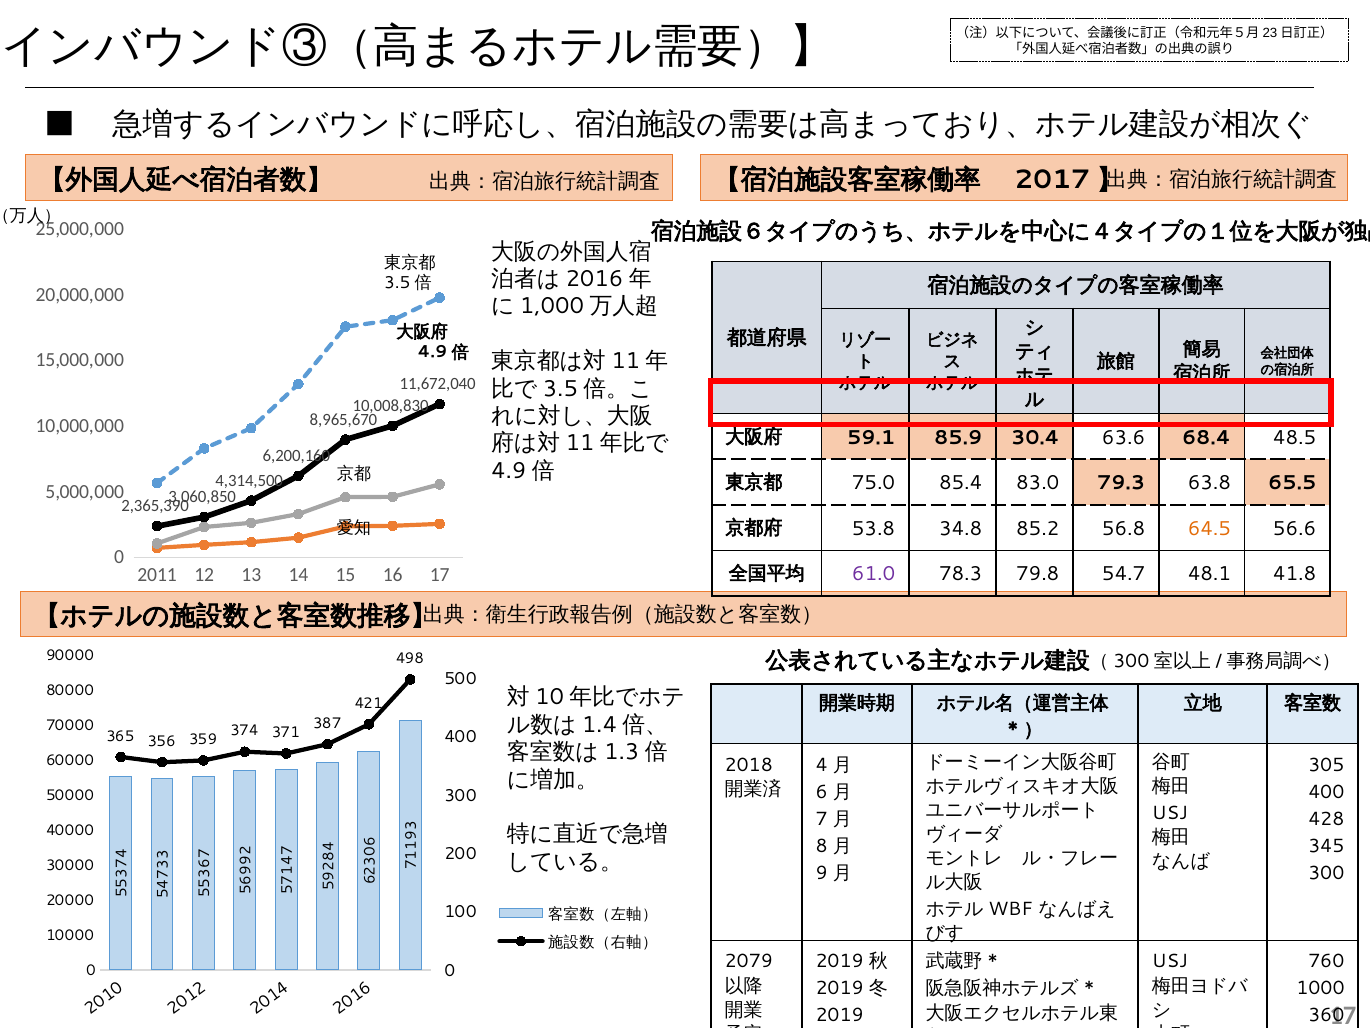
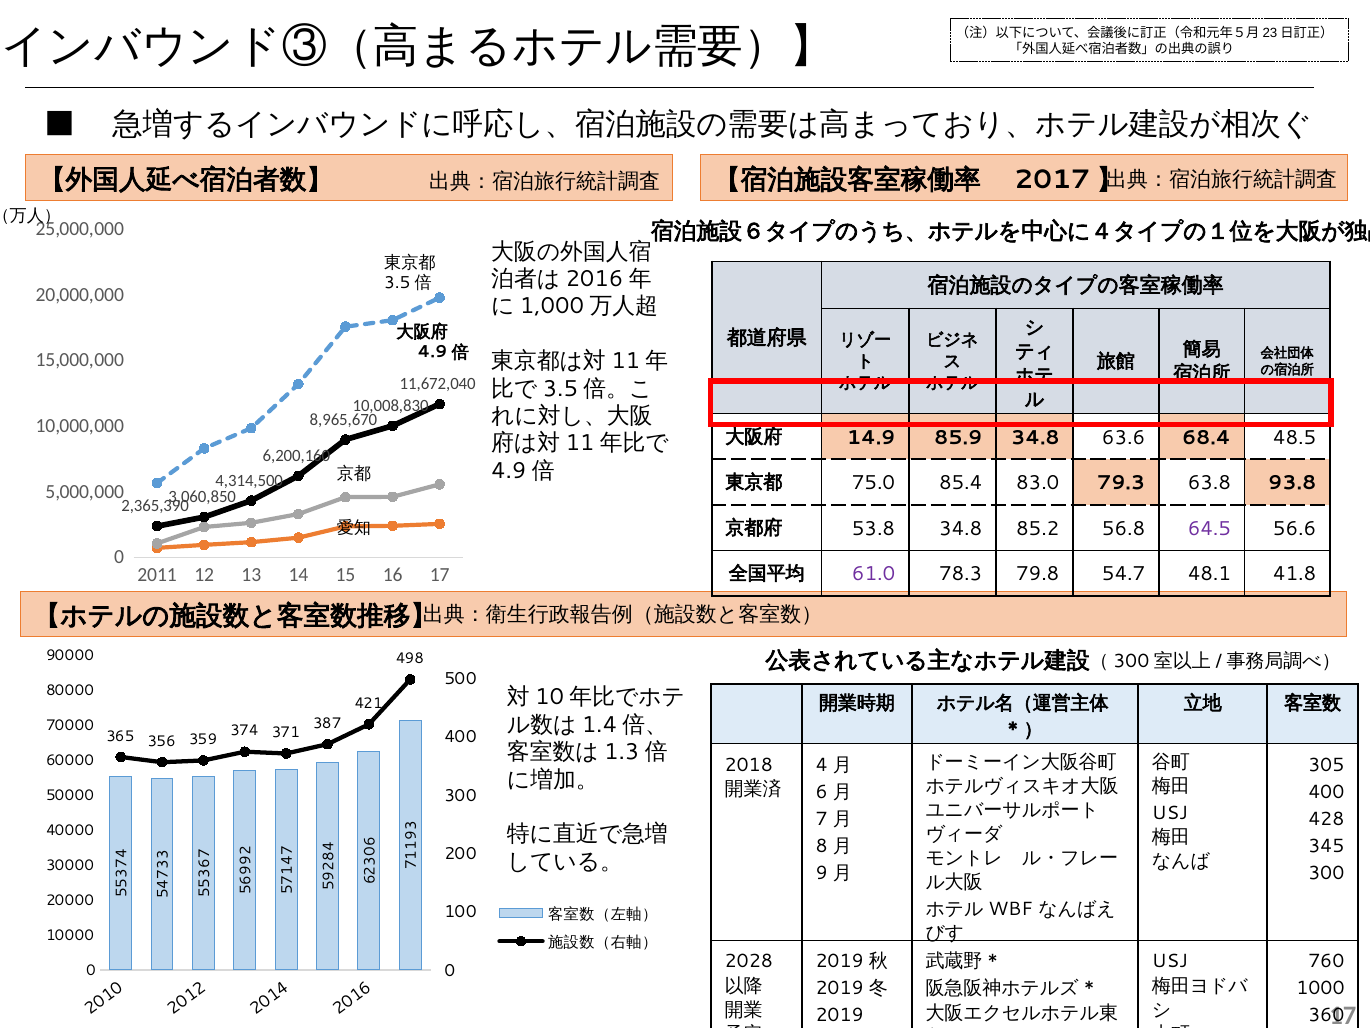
59.1: 59.1 -> 14.9 (871, 437)
85.9 30.4: 30.4 -> 34.8 (1035, 437)
65.5: 65.5 -> 93.8 (1292, 483)
64.5 colour: orange -> purple (1209, 528)
2079: 2079 -> 2028 (749, 961)
